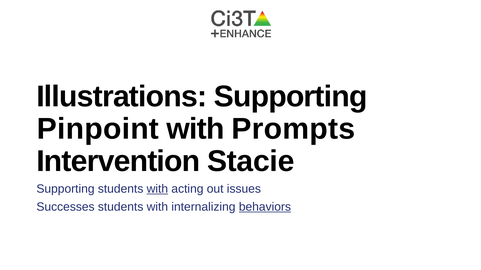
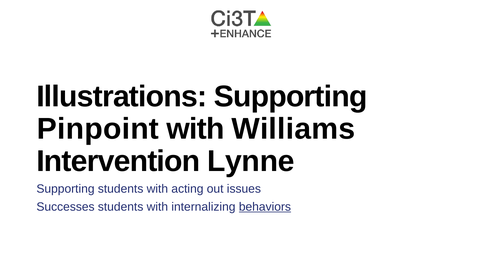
Prompts: Prompts -> Williams (293, 129)
Stacie: Stacie -> Lynne (251, 162)
with underline: present -> none (157, 189)
